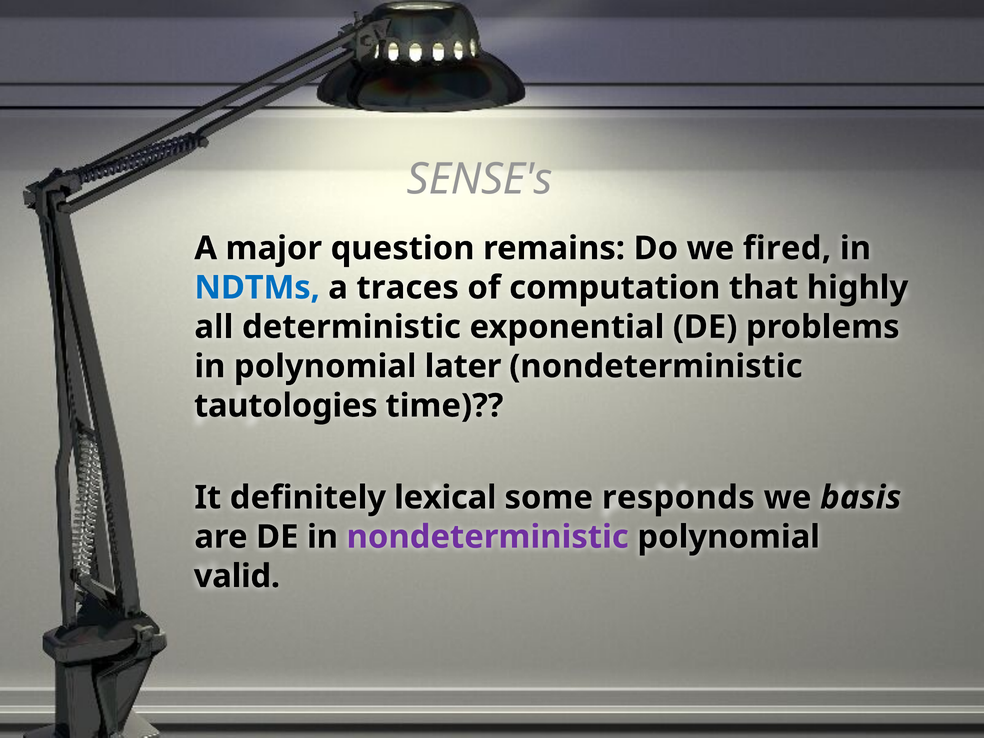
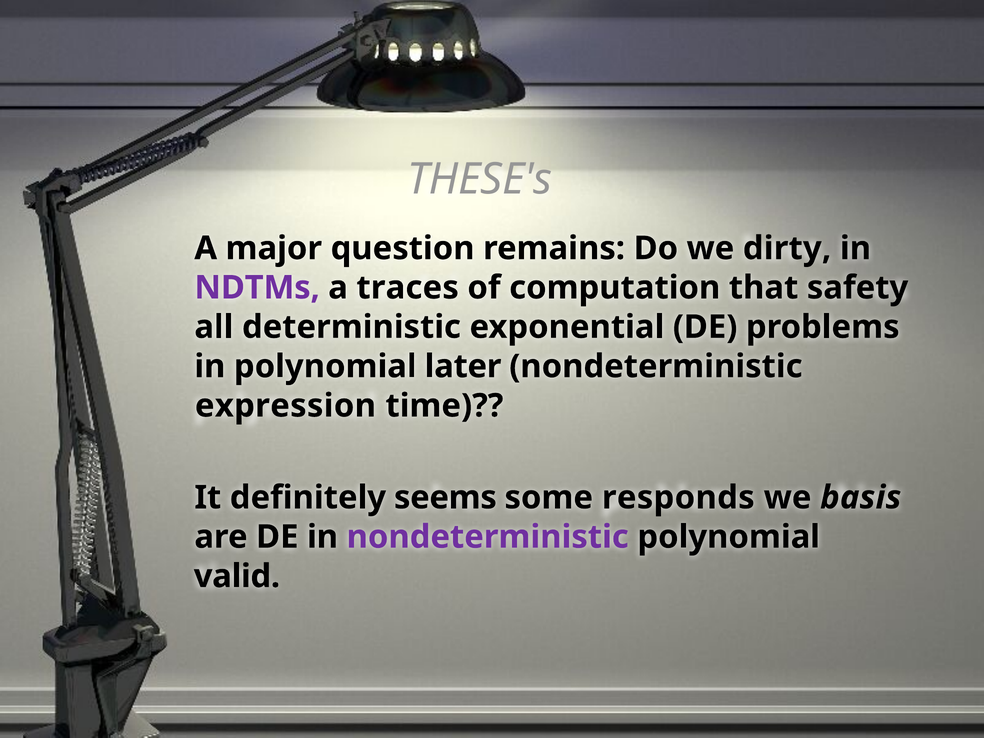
SENSE's: SENSE's -> THESE's (480, 179)
fired: fired -> dirty (787, 248)
NDTMs colour: blue -> purple (257, 288)
highly: highly -> safety (858, 288)
tautologies: tautologies -> expression (285, 406)
lexical: lexical -> seems (445, 498)
